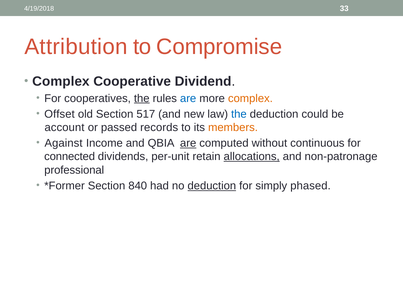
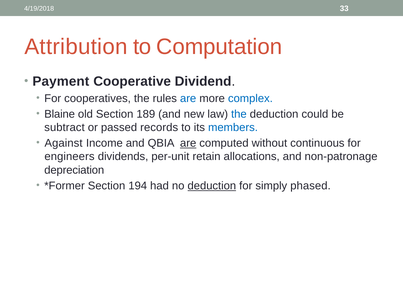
Compromise: Compromise -> Computation (219, 47)
Complex: Complex -> Payment (61, 82)
the underline: present -> none (142, 98)
complex colour: orange -> blue (250, 98)
Offset: Offset -> Blaine (60, 114)
517: 517 -> 189 (146, 114)
account: account -> subtract (65, 128)
members colour: orange -> blue (233, 128)
connected: connected -> engineers (69, 157)
allocations underline: present -> none (252, 157)
professional: professional -> depreciation (74, 170)
840: 840 -> 194 (138, 186)
